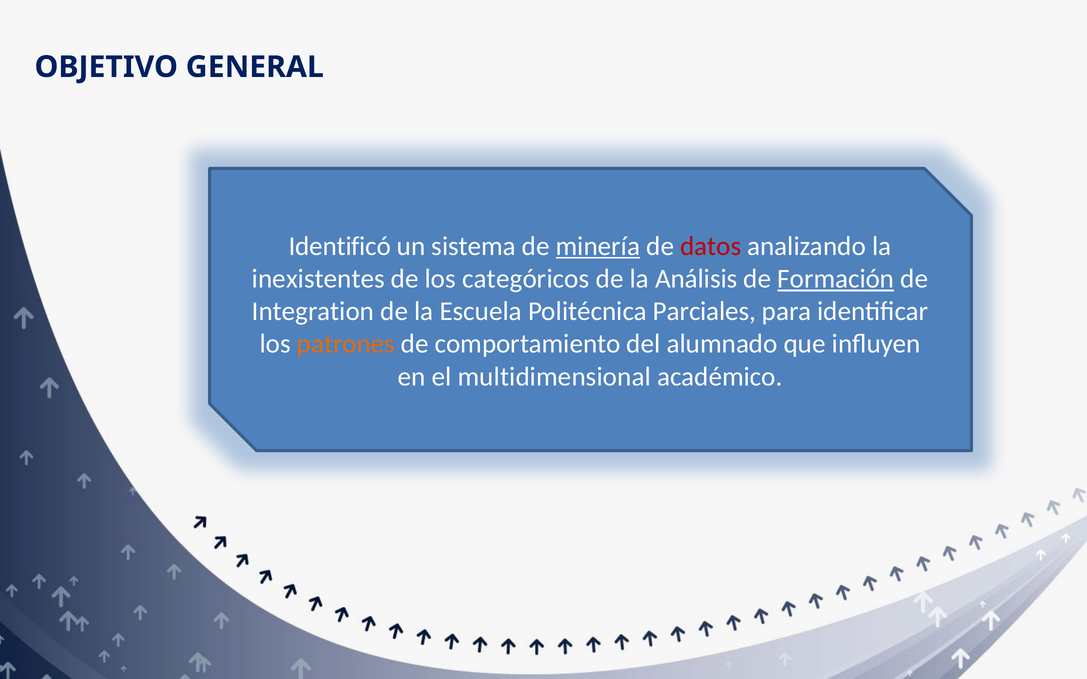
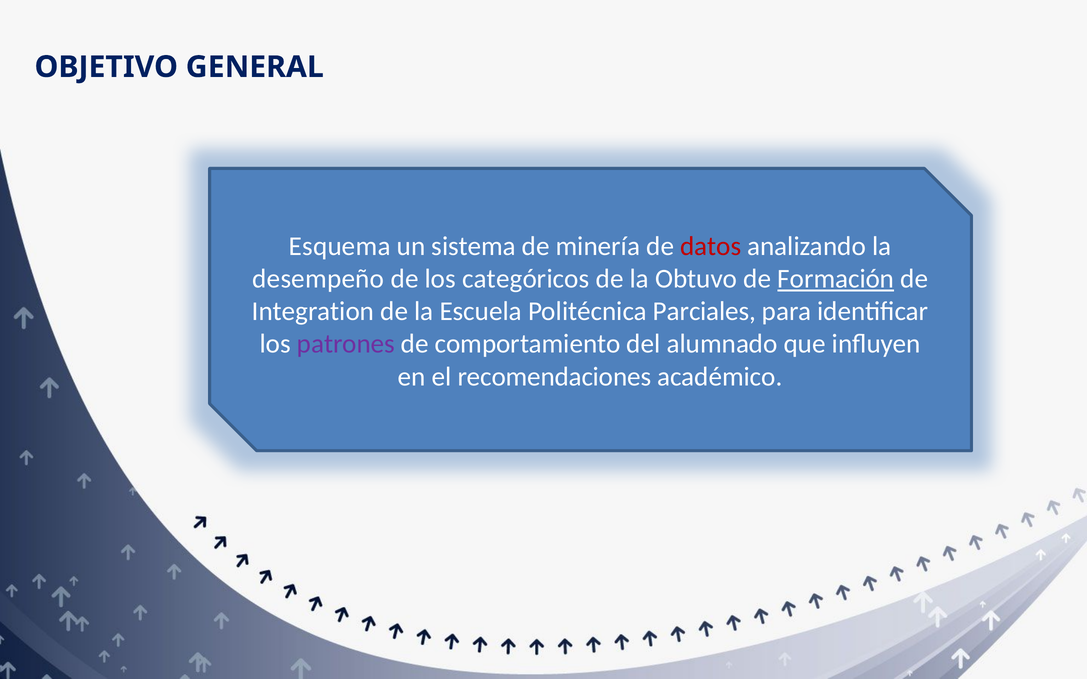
Identificó: Identificó -> Esquema (340, 246)
minería underline: present -> none (598, 246)
inexistentes: inexistentes -> desempeño (318, 279)
Análisis: Análisis -> Obtuvo (696, 279)
patrones colour: orange -> purple (346, 344)
multidimensional: multidimensional -> recomendaciones (554, 377)
